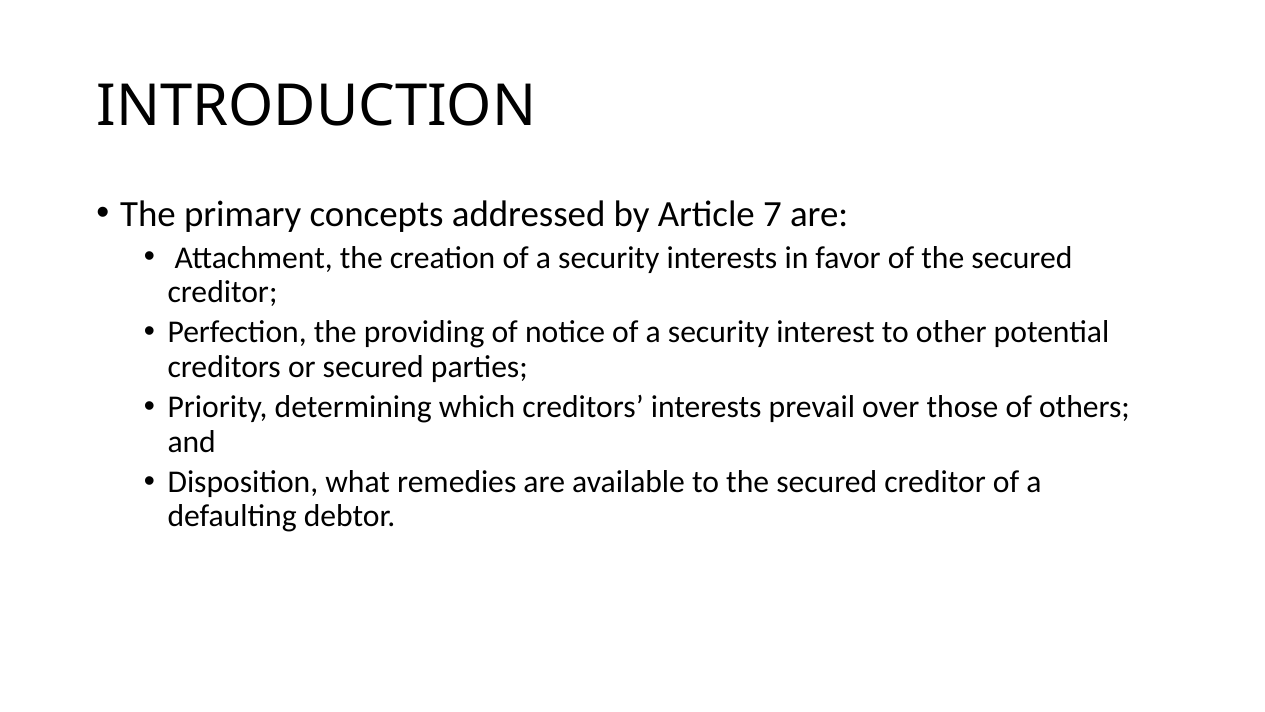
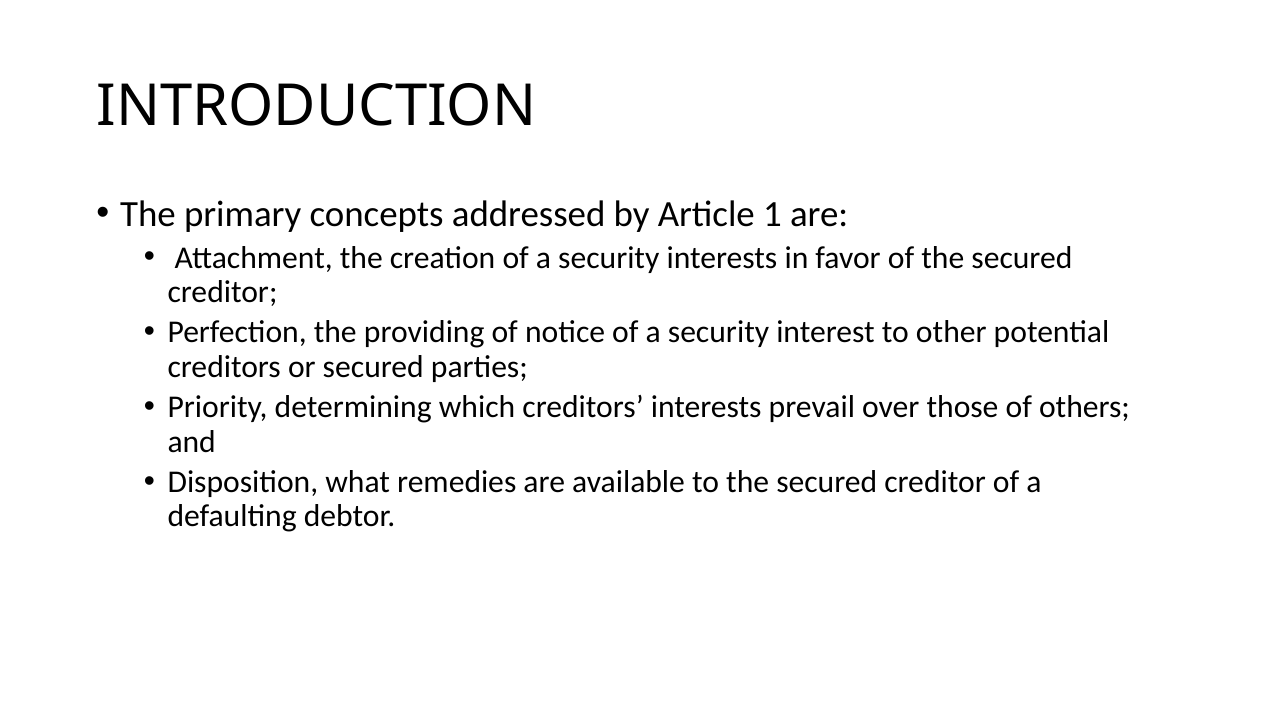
7: 7 -> 1 (773, 214)
